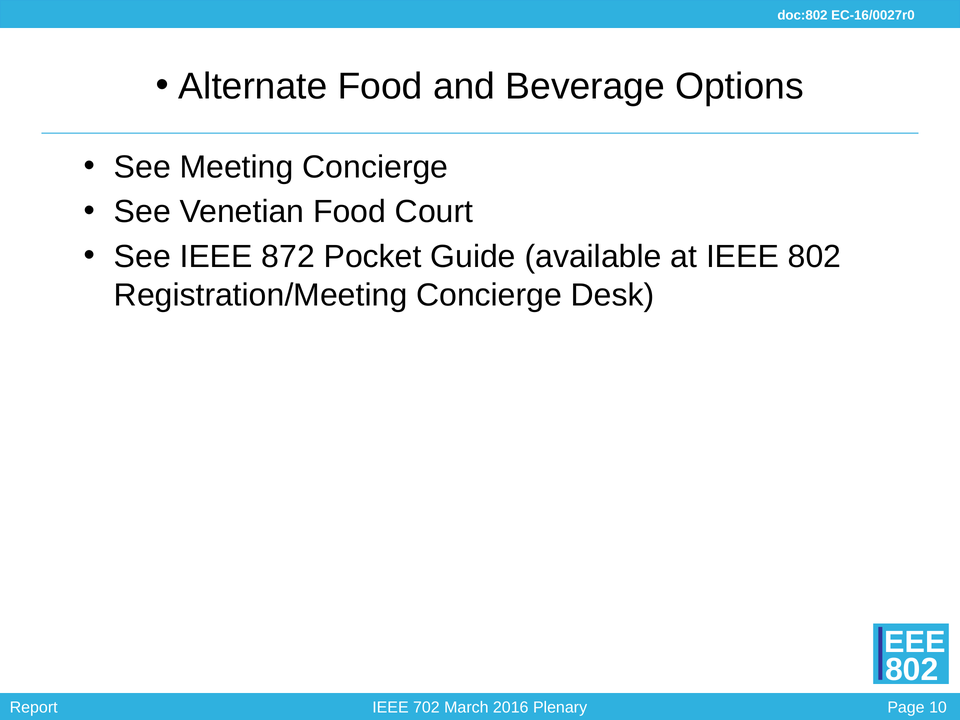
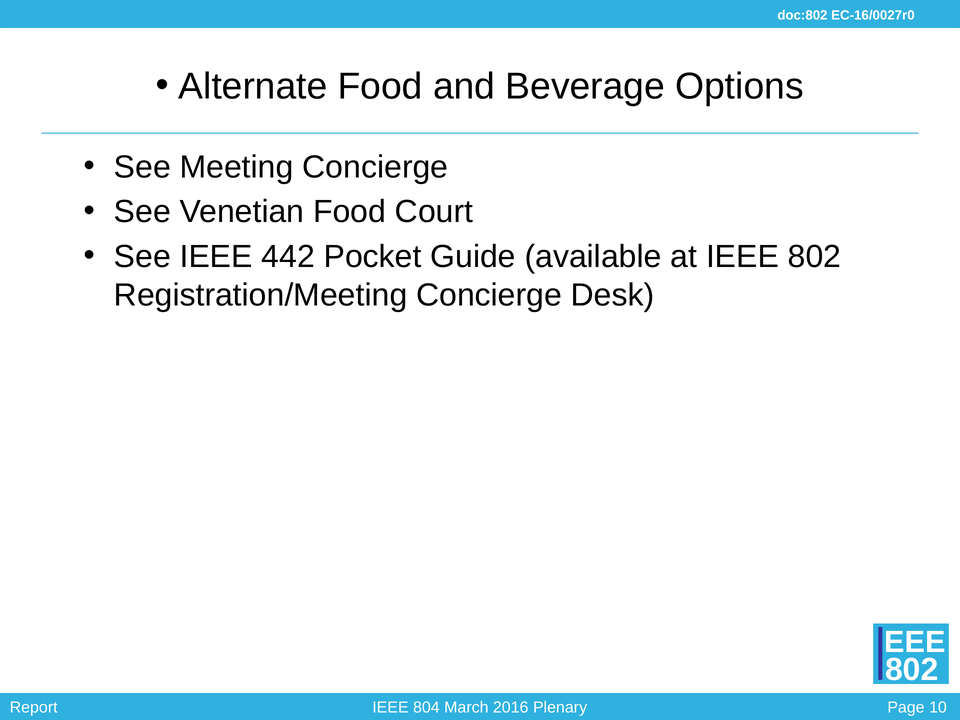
872: 872 -> 442 (288, 257)
702: 702 -> 804 (426, 707)
